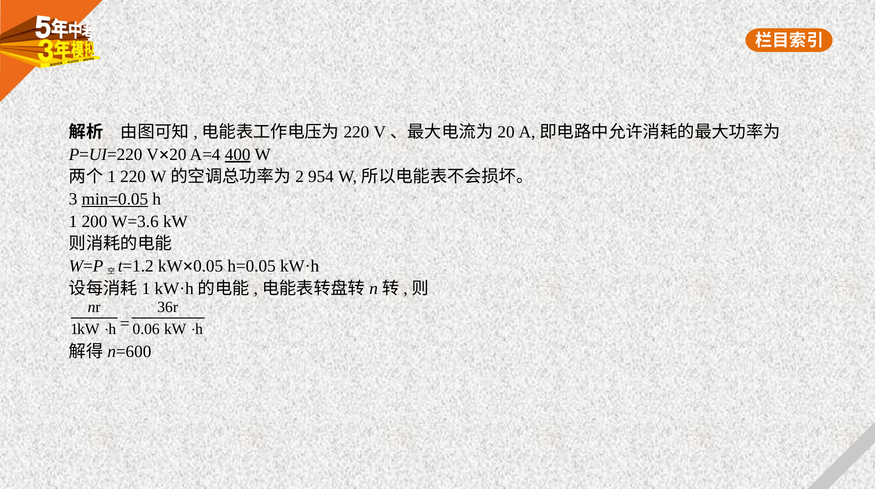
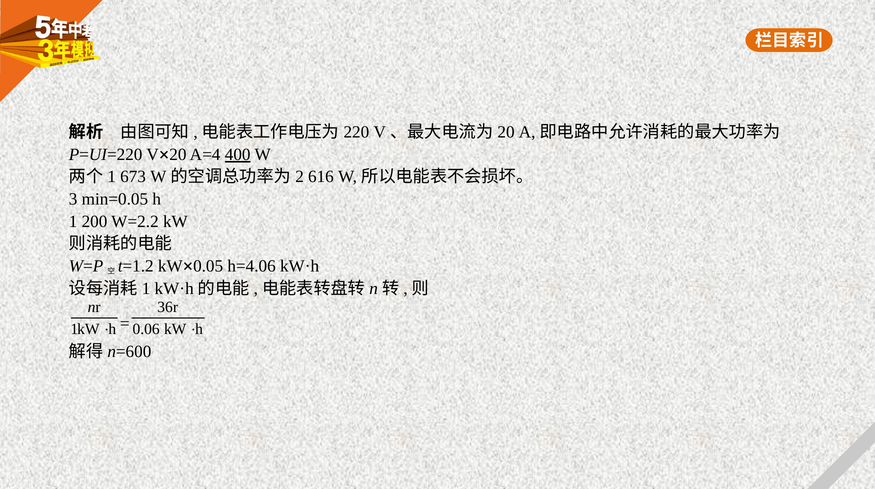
220: 220 -> 673 (133, 177)
954: 954 -> 616 (321, 177)
min=0.05 underline: present -> none (115, 199)
W=3.6: W=3.6 -> W=2.2 (135, 222)
h=0.05: h=0.05 -> h=4.06 (252, 266)
